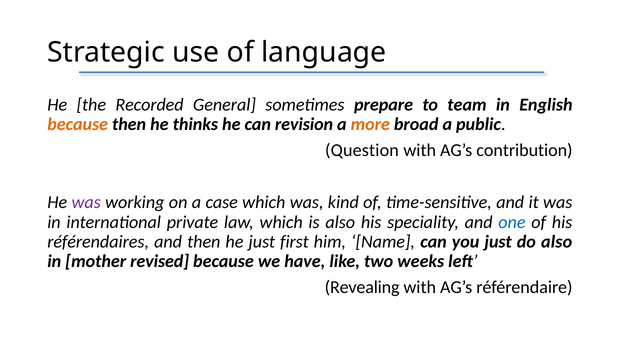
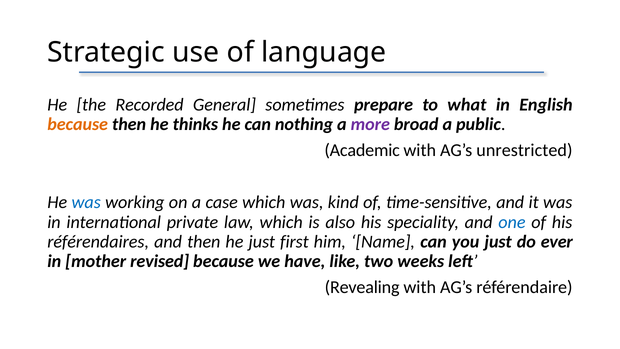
team: team -> what (467, 105)
revision: revision -> nothing (304, 124)
more colour: orange -> purple (370, 124)
Question: Question -> Academic (362, 150)
contribution: contribution -> unrestricted (524, 150)
was colour: purple -> blue (86, 202)
do also: also -> ever (557, 241)
